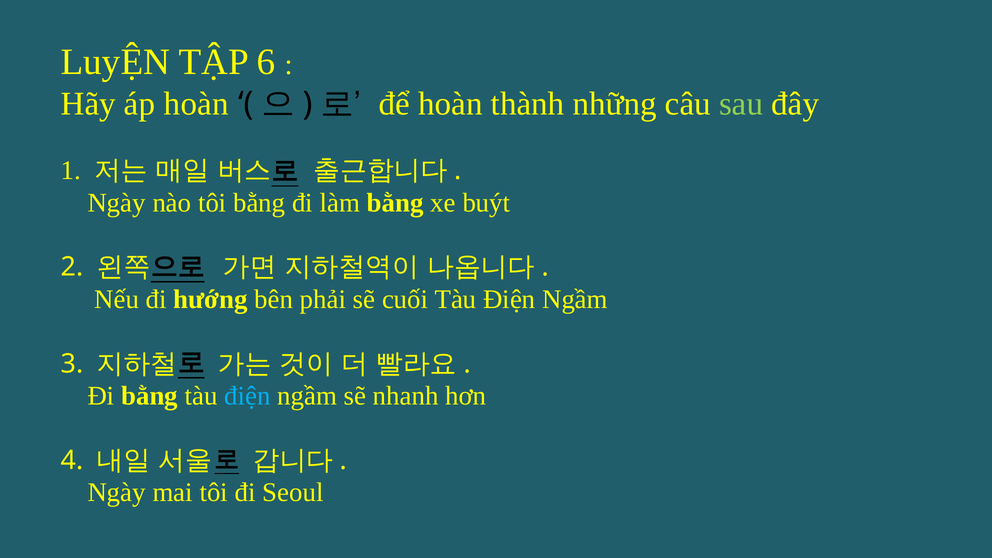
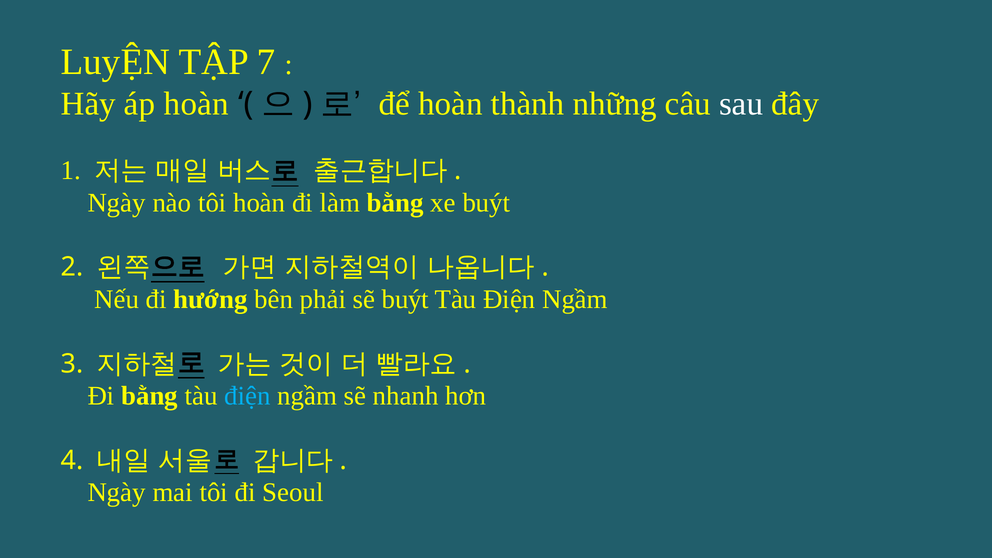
6: 6 -> 7 (266, 62)
sau colour: light green -> white (741, 104)
tôi bằng: bằng -> hoàn (259, 203)
sẽ cuối: cuối -> buýt (405, 299)
